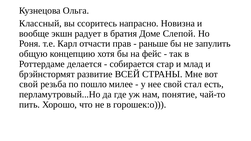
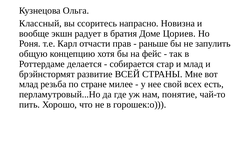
Слепой: Слепой -> Цориев (179, 34)
свой: свой -> млад (29, 84)
пошло: пошло -> стране (94, 84)
стал: стал -> всех (193, 84)
